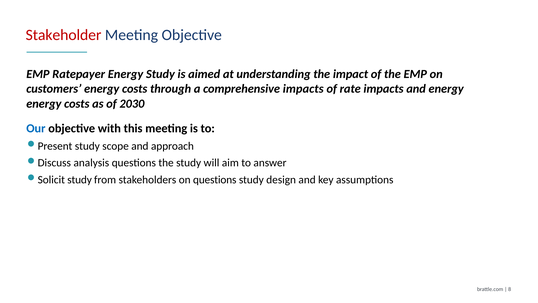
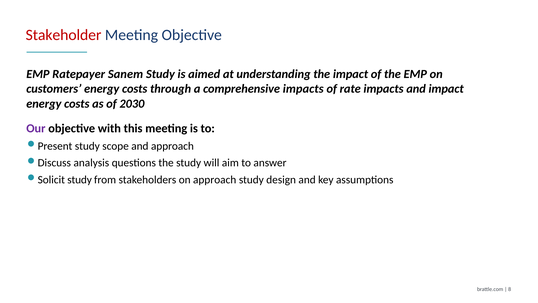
Ratepayer Energy: Energy -> Sanem (126, 74)
and energy: energy -> impact (446, 89)
Our colour: blue -> purple (36, 128)
on questions: questions -> approach (215, 179)
